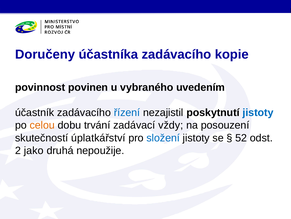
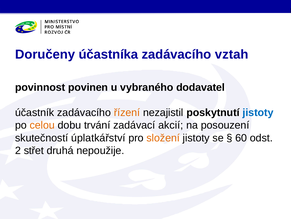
kopie: kopie -> vztah (232, 54)
uvedením: uvedením -> dodavatel (201, 87)
řízení colour: blue -> orange (127, 112)
vždy: vždy -> akcií (171, 125)
složení colour: blue -> orange (163, 137)
52: 52 -> 60 (241, 137)
jako: jako -> střet (34, 150)
